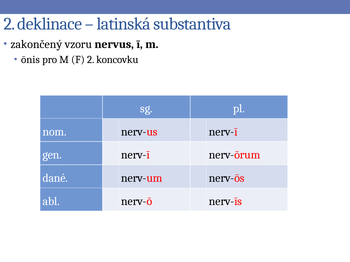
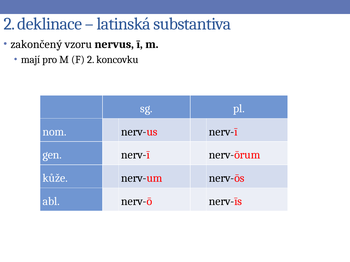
ōnis: ōnis -> mají (31, 60)
dané: dané -> kůže (55, 178)
